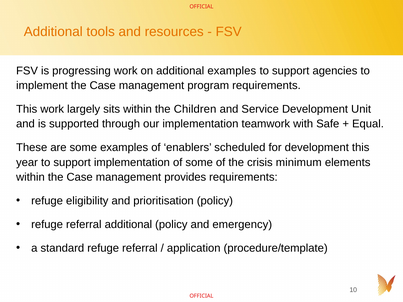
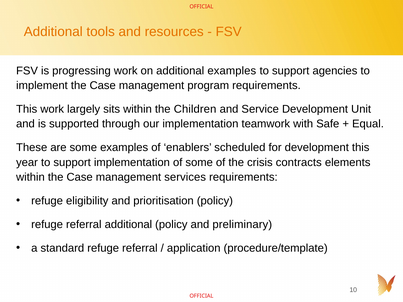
minimum: minimum -> contracts (299, 163)
provides: provides -> services (185, 177)
emergency: emergency -> preliminary (242, 225)
